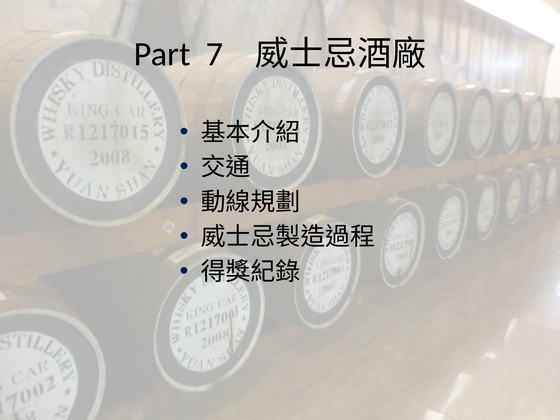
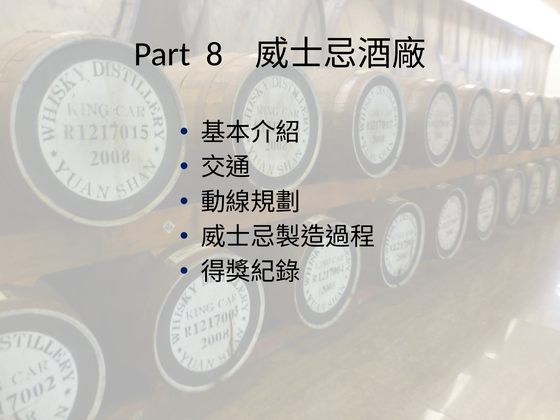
7: 7 -> 8 (215, 54)
